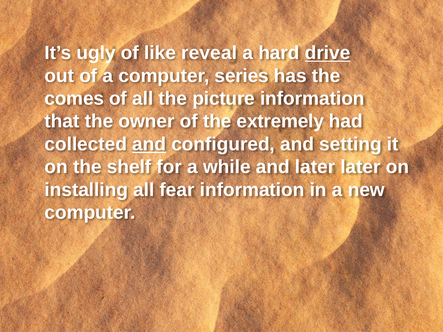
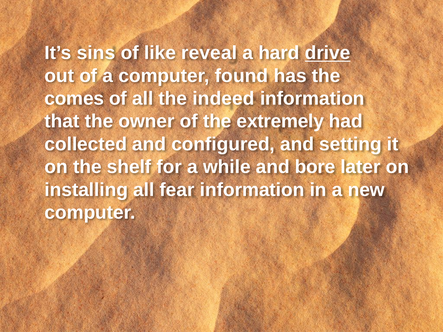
ugly: ugly -> sins (96, 53)
series: series -> found (241, 76)
picture: picture -> indeed (224, 99)
and underline: present -> none (149, 144)
and later: later -> bore (315, 167)
